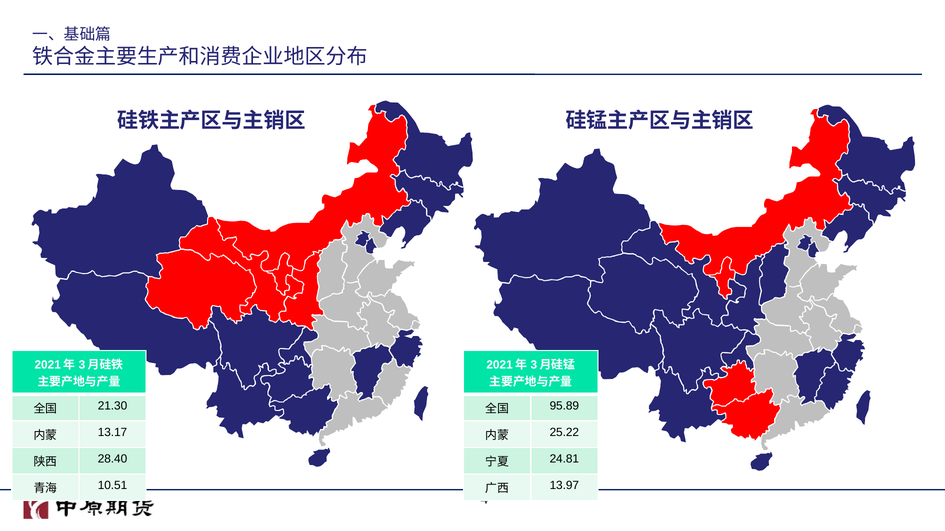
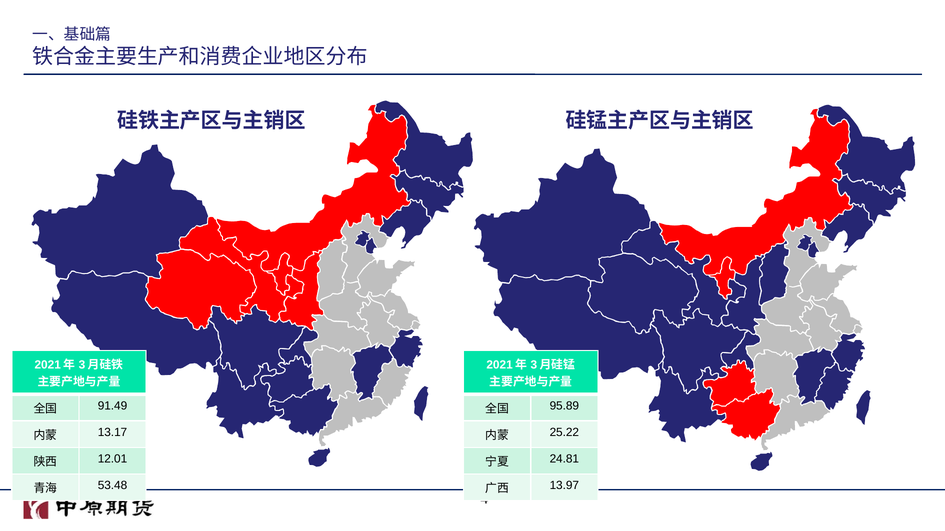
21.30: 21.30 -> 91.49 (113, 406)
28.40: 28.40 -> 12.01 (113, 459)
10.51: 10.51 -> 53.48 (113, 486)
